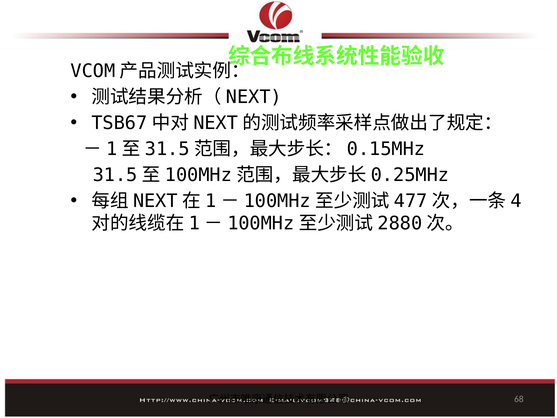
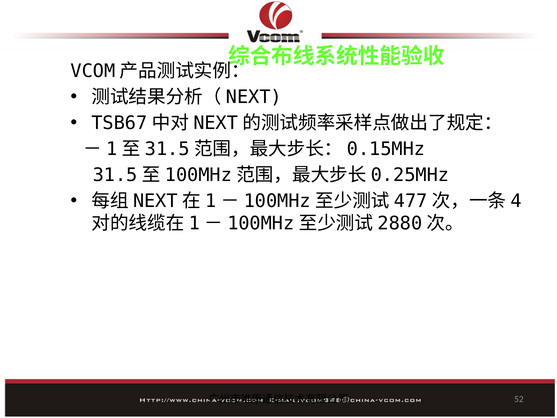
68: 68 -> 52 (519, 399)
